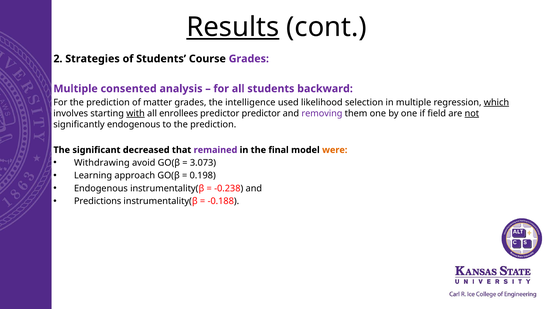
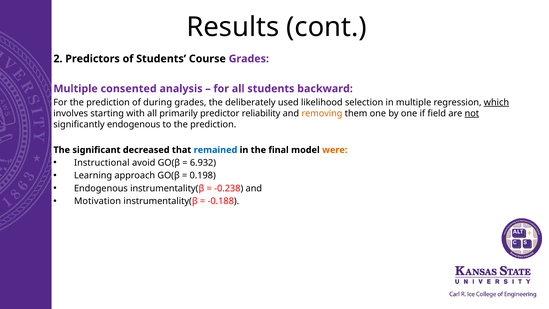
Results underline: present -> none (233, 27)
Strategies: Strategies -> Predictors (93, 59)
matter: matter -> during (158, 102)
intelligence: intelligence -> deliberately (250, 102)
with underline: present -> none (136, 113)
enrollees: enrollees -> primarily (179, 113)
predictor predictor: predictor -> reliability (261, 113)
removing colour: purple -> orange (322, 113)
remained colour: purple -> blue (215, 150)
Withdrawing: Withdrawing -> Instructional (102, 163)
3.073: 3.073 -> 6.932 (203, 163)
Predictions: Predictions -> Motivation (98, 201)
